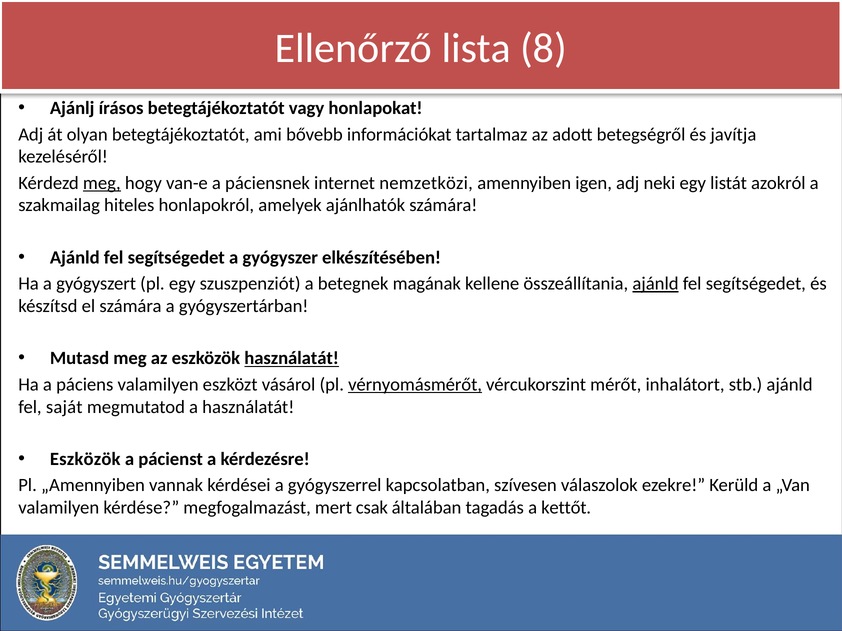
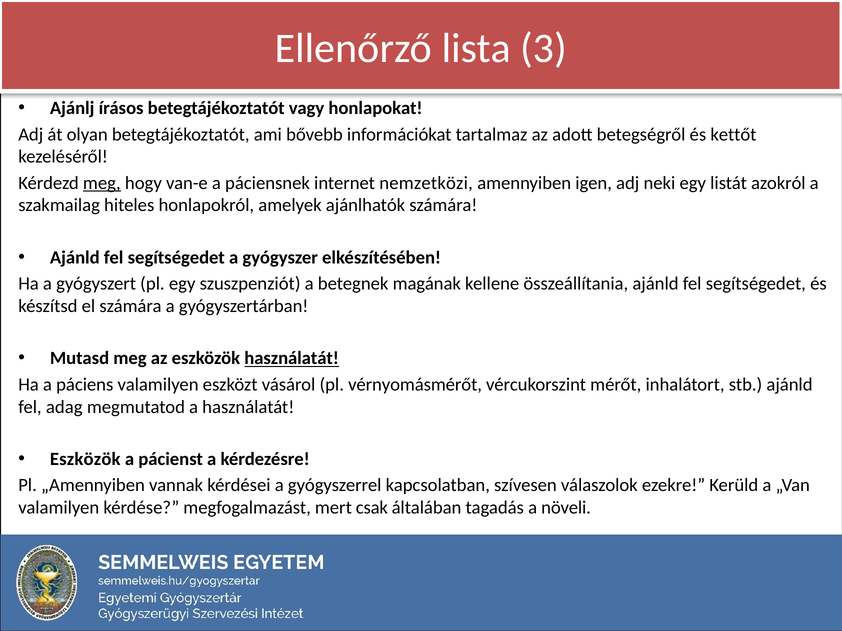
8: 8 -> 3 (544, 49)
javítja: javítja -> kettőt (733, 134)
ajánld underline: present -> none (656, 284)
vérnyomásmérőt underline: present -> none (415, 385)
saját: saját -> adag (64, 407)
kettőt: kettőt -> növeli (566, 508)
